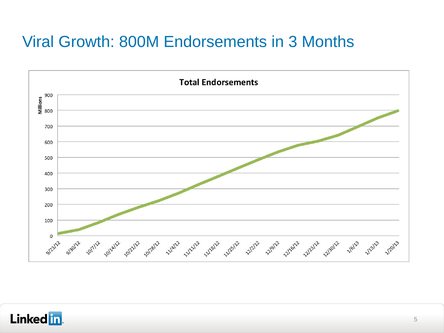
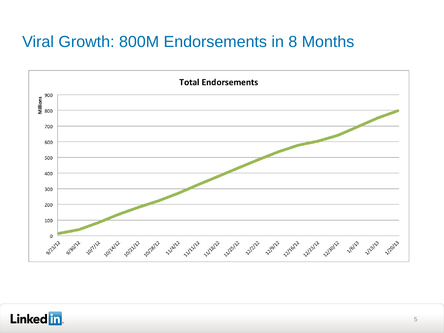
3: 3 -> 8 (293, 42)
